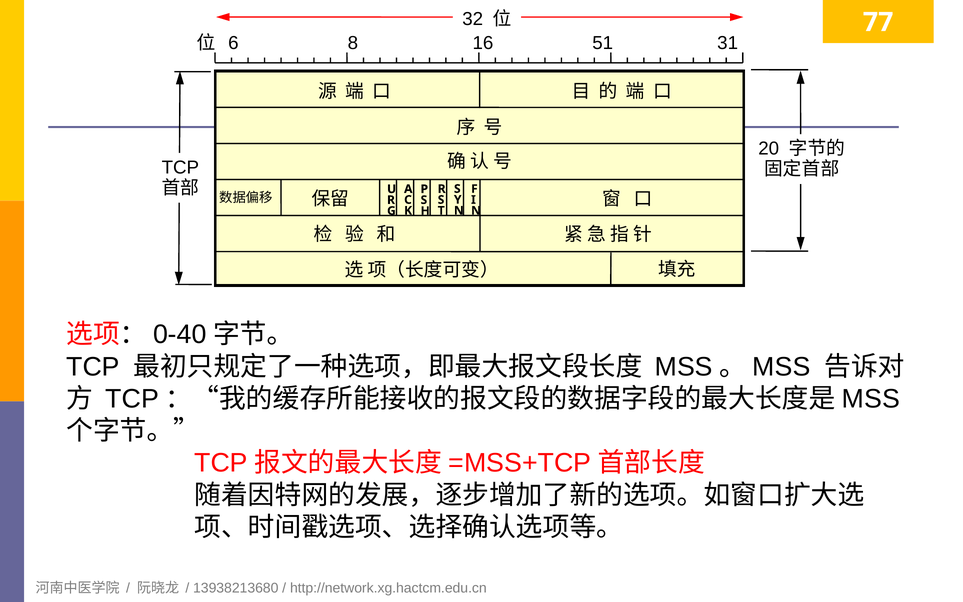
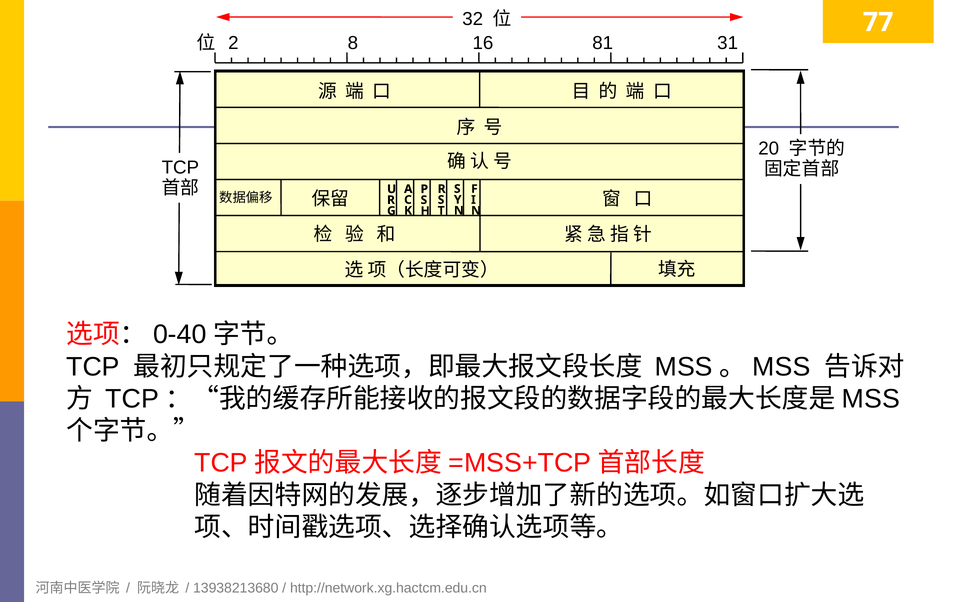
6: 6 -> 2 (233, 43)
51: 51 -> 81 (603, 43)
